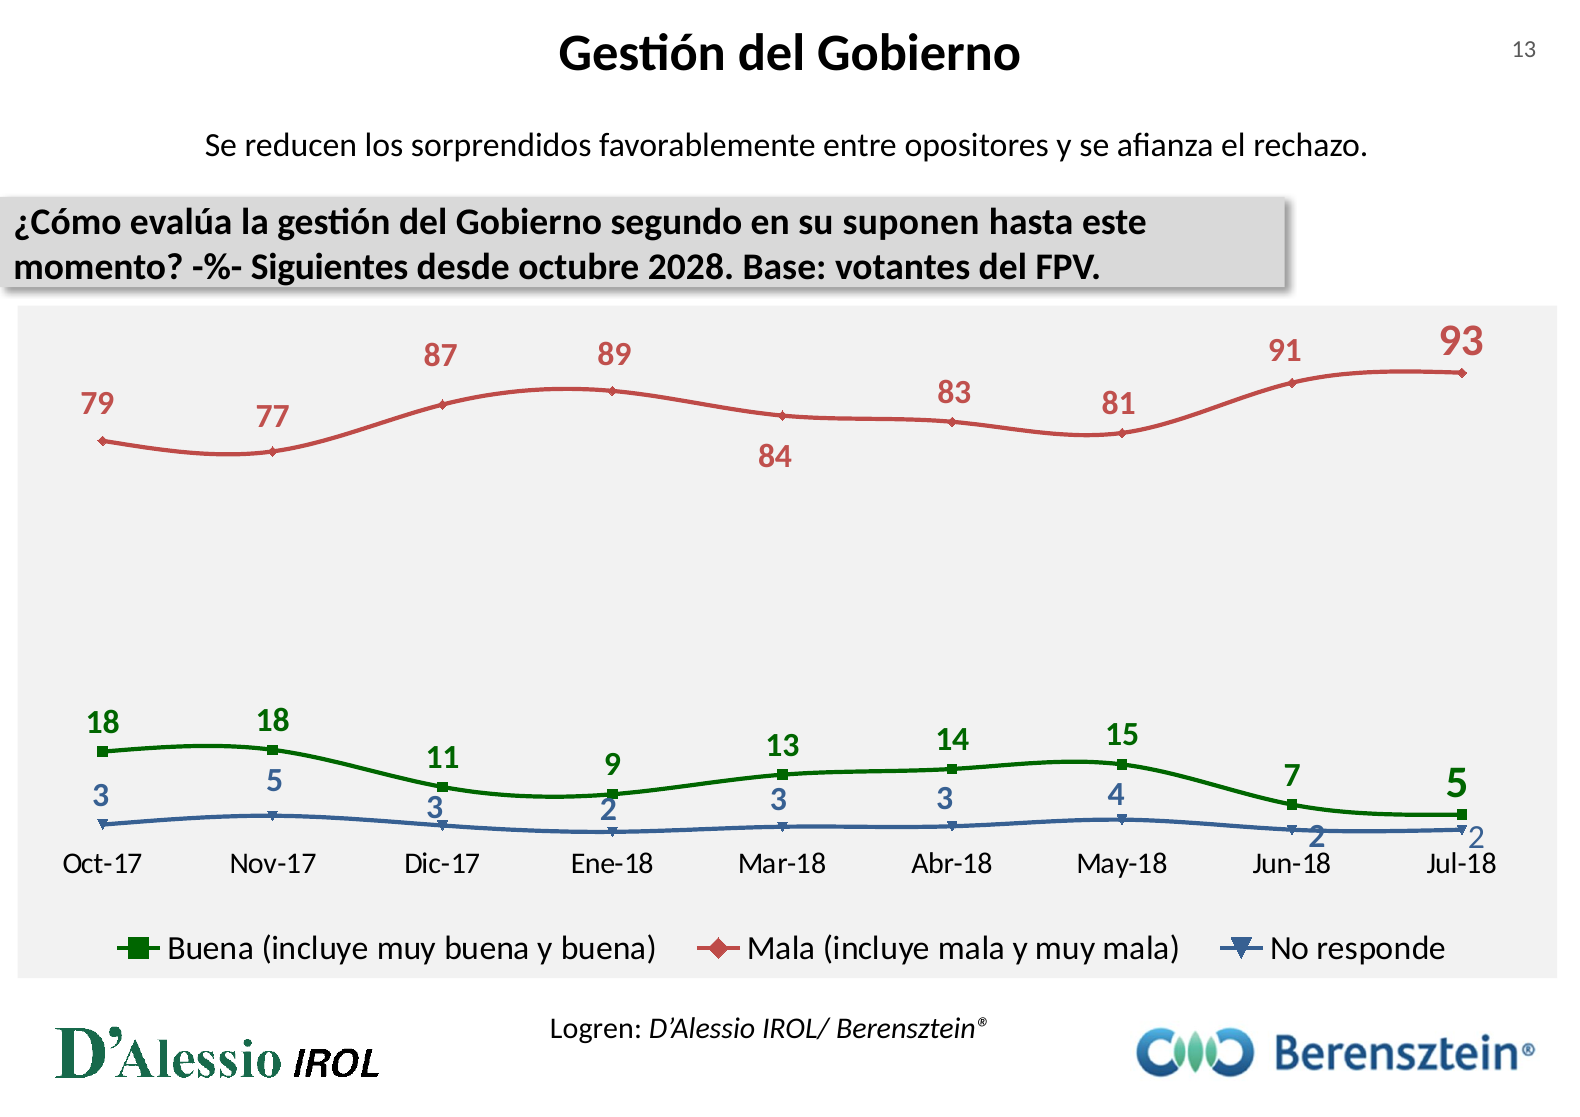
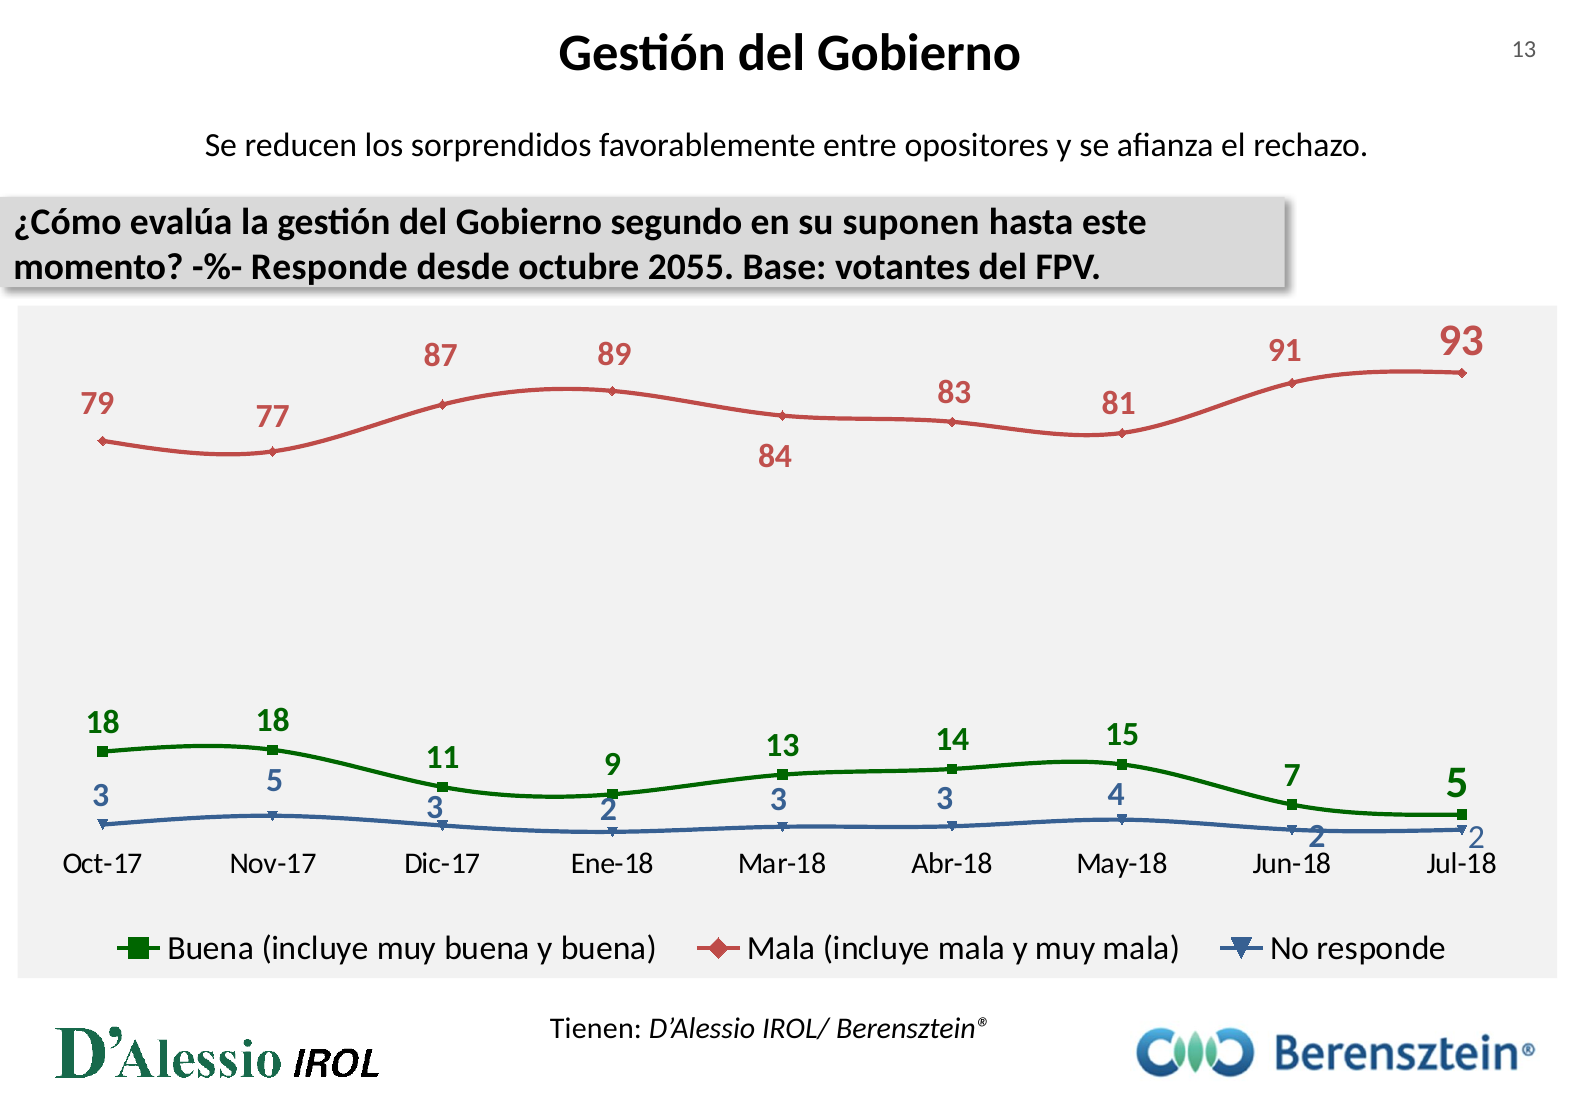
Siguientes: Siguientes -> Responde (329, 267)
2028: 2028 -> 2055 (691, 267)
Logren: Logren -> Tienen (596, 1029)
